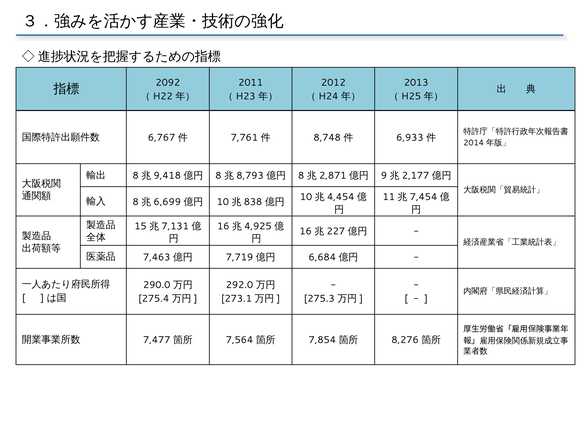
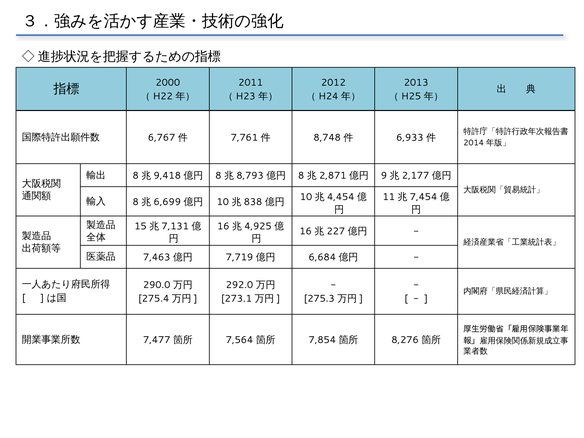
2092: 2092 -> 2000 (168, 83)
